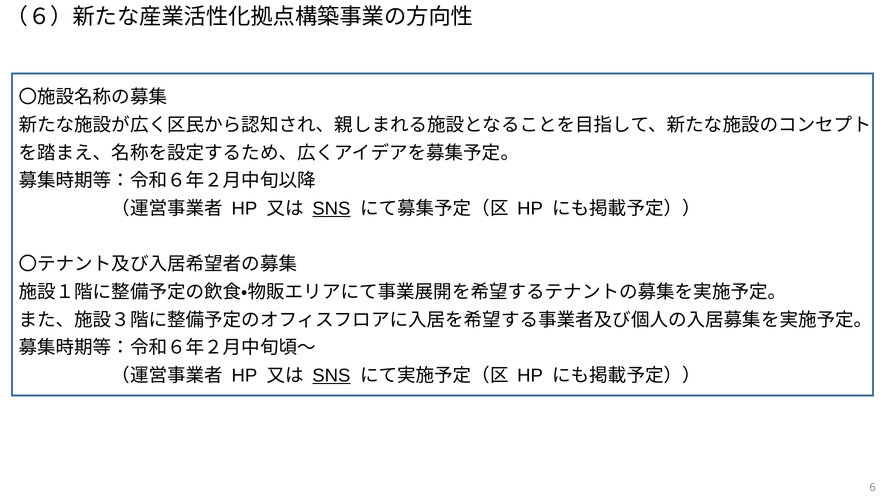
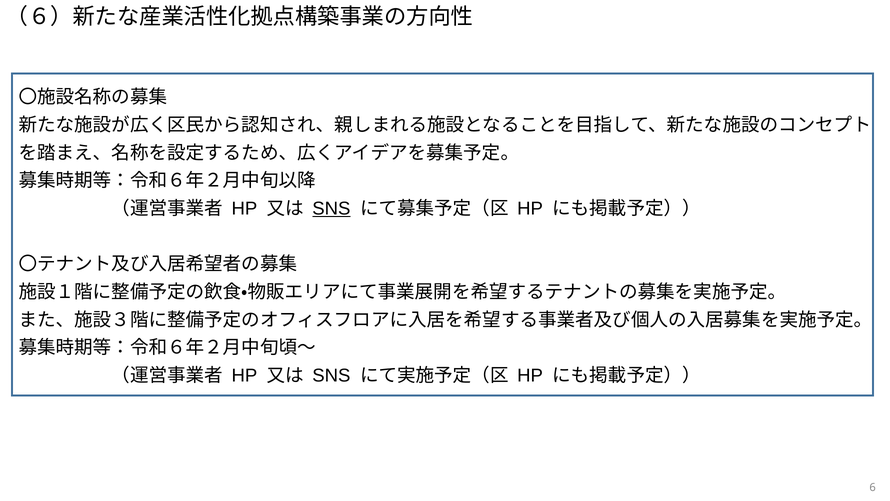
SNS underline: present -> none (331, 375)
